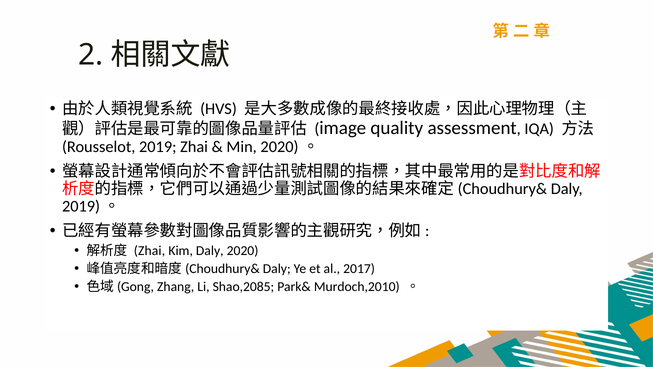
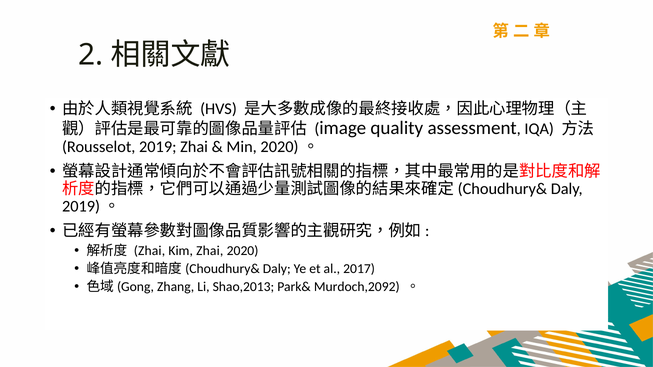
Kim Daly: Daly -> Zhai (210, 251)
Shao,2085: Shao,2085 -> Shao,2013 (243, 287)
Murdoch,2010: Murdoch,2010 -> Murdoch,2092 (357, 287)
